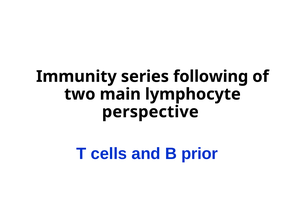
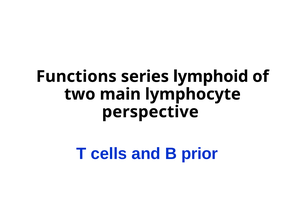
Immunity: Immunity -> Functions (76, 76)
following: following -> lymphoid (211, 76)
